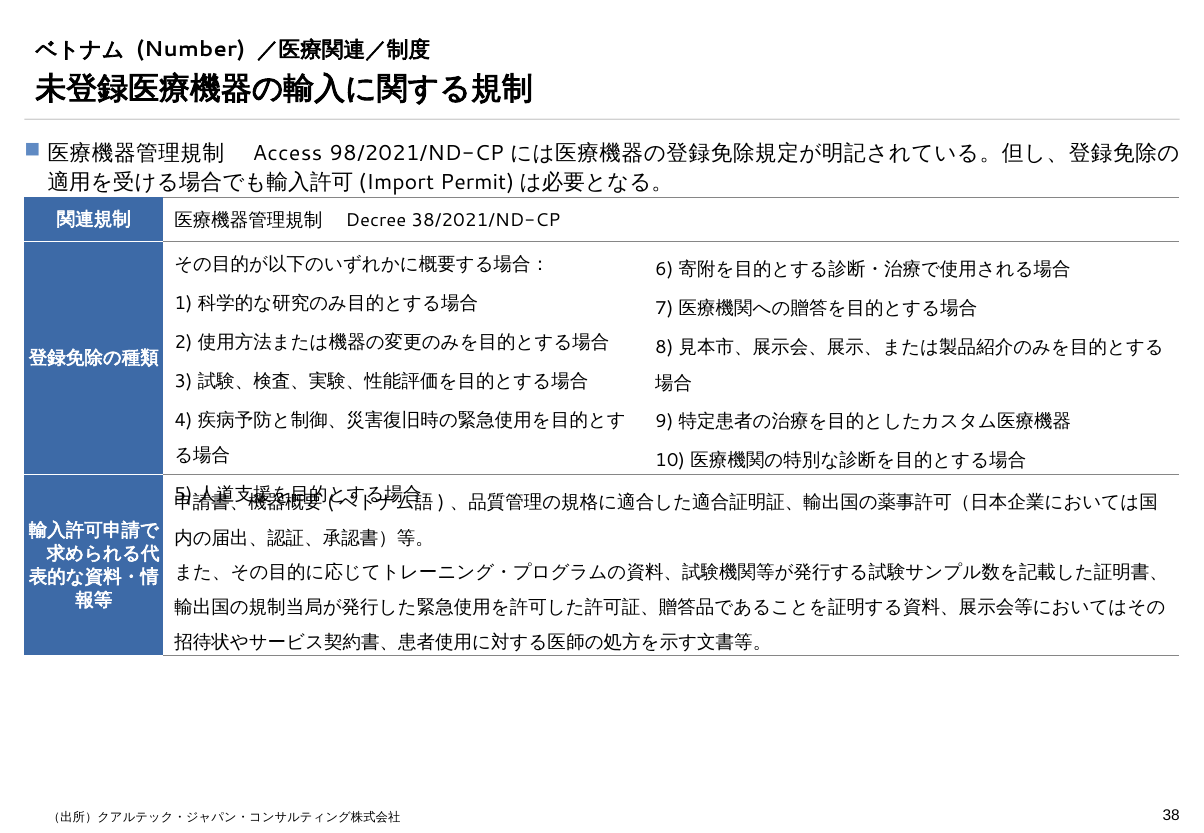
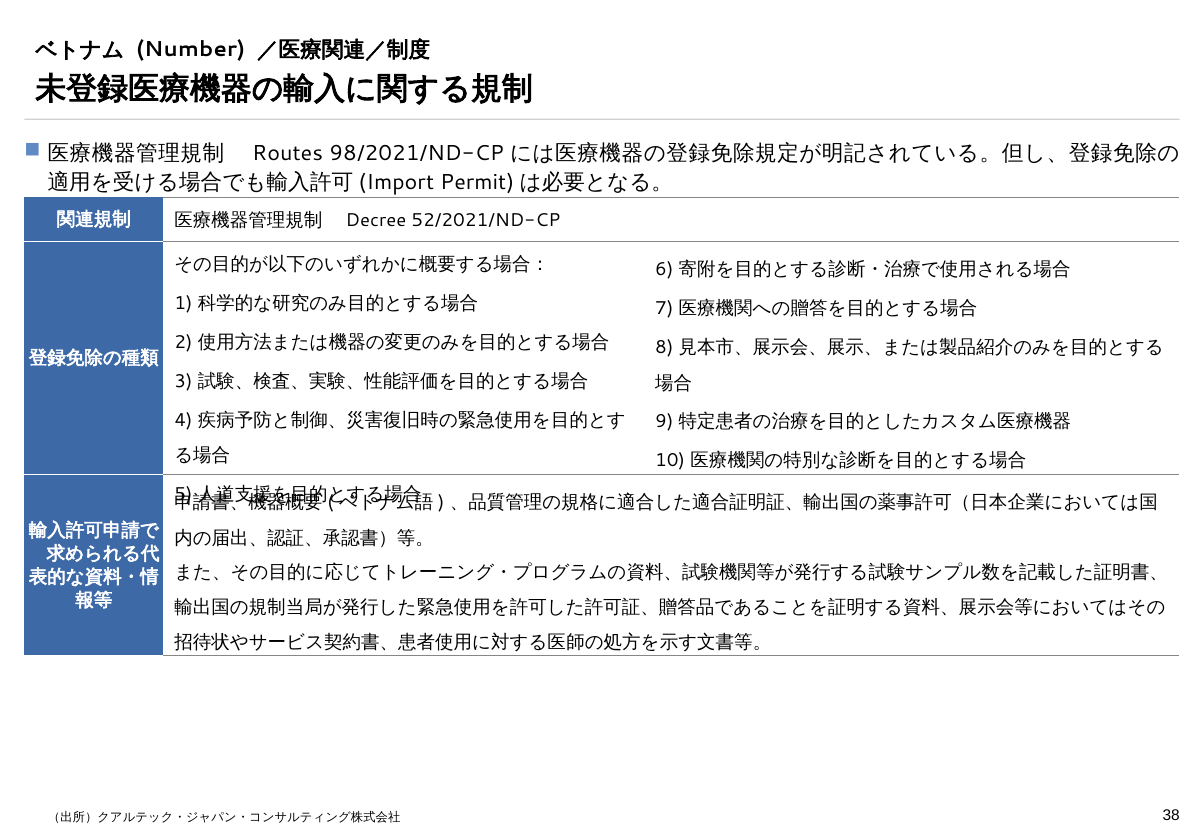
Access: Access -> Routes (288, 154)
38/2021/ND-CP: 38/2021/ND-CP -> 52/2021/ND-CP (486, 220)
